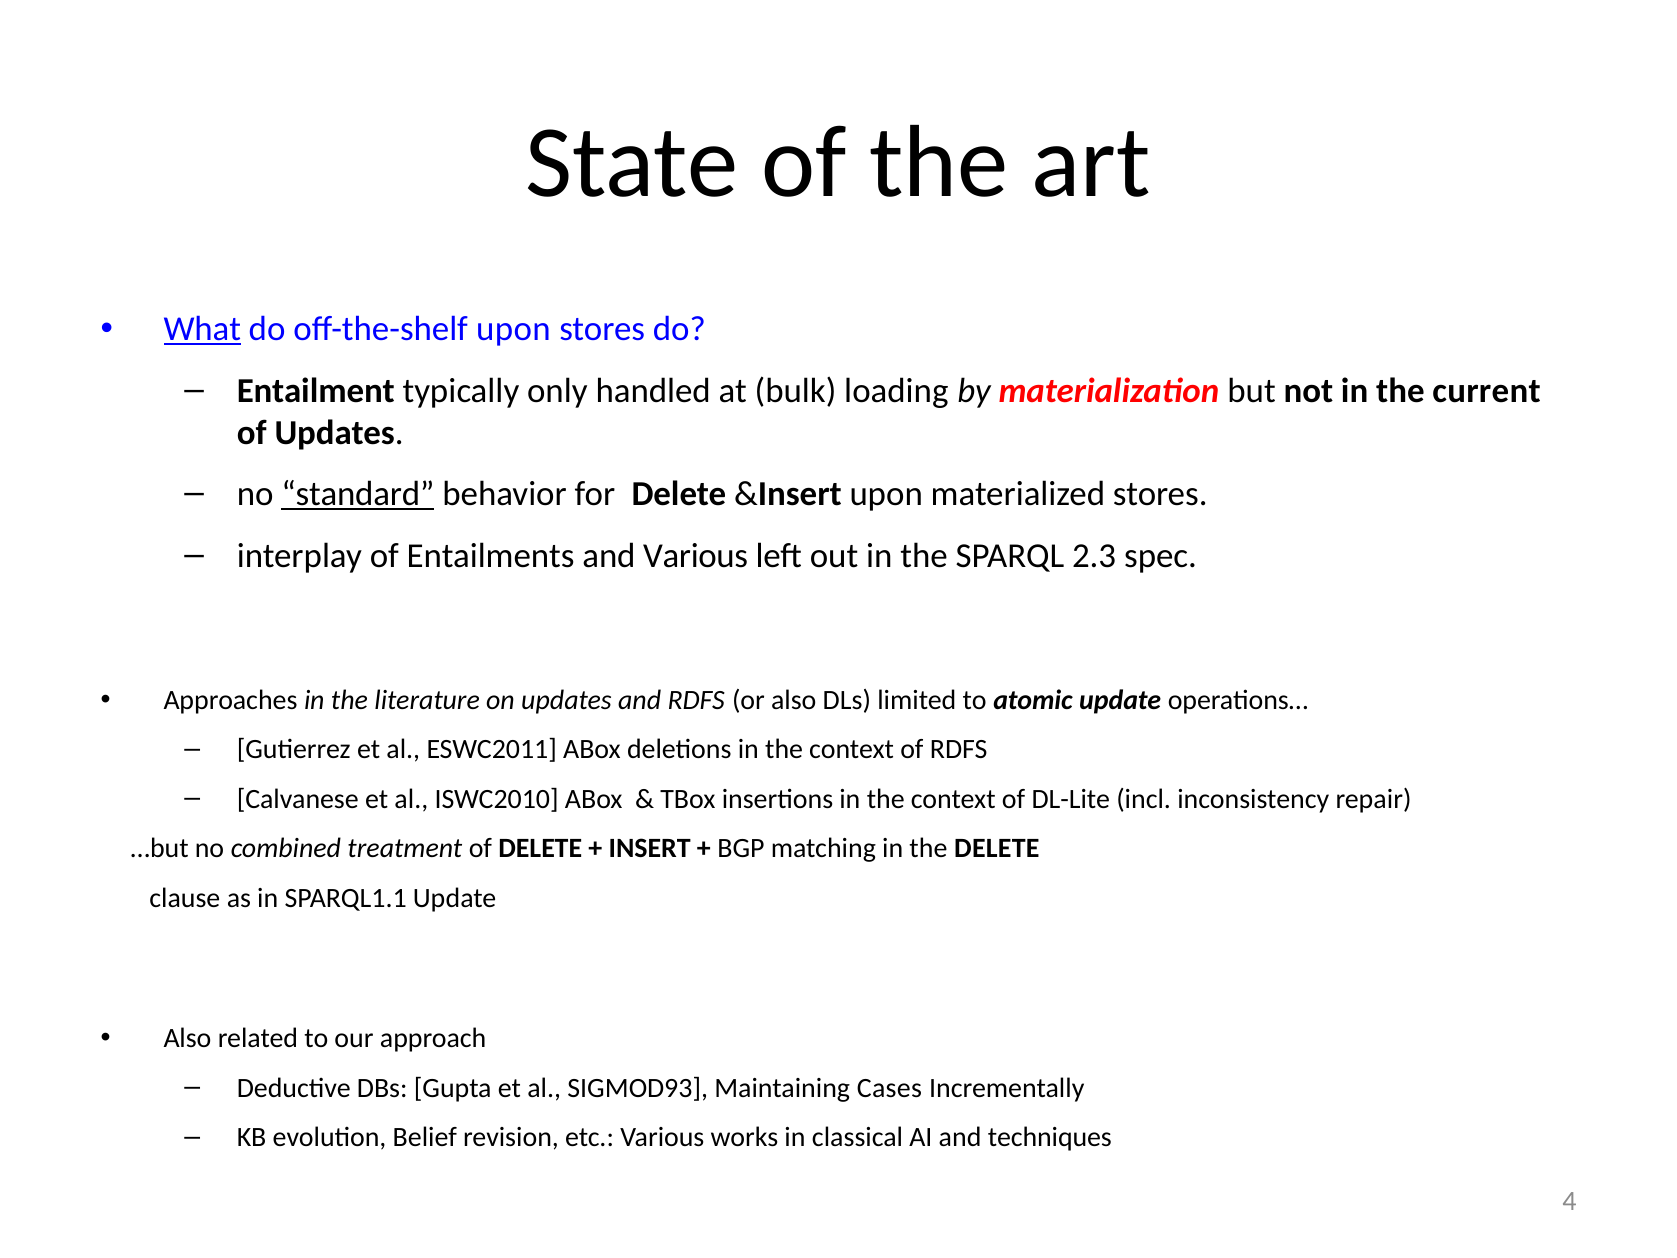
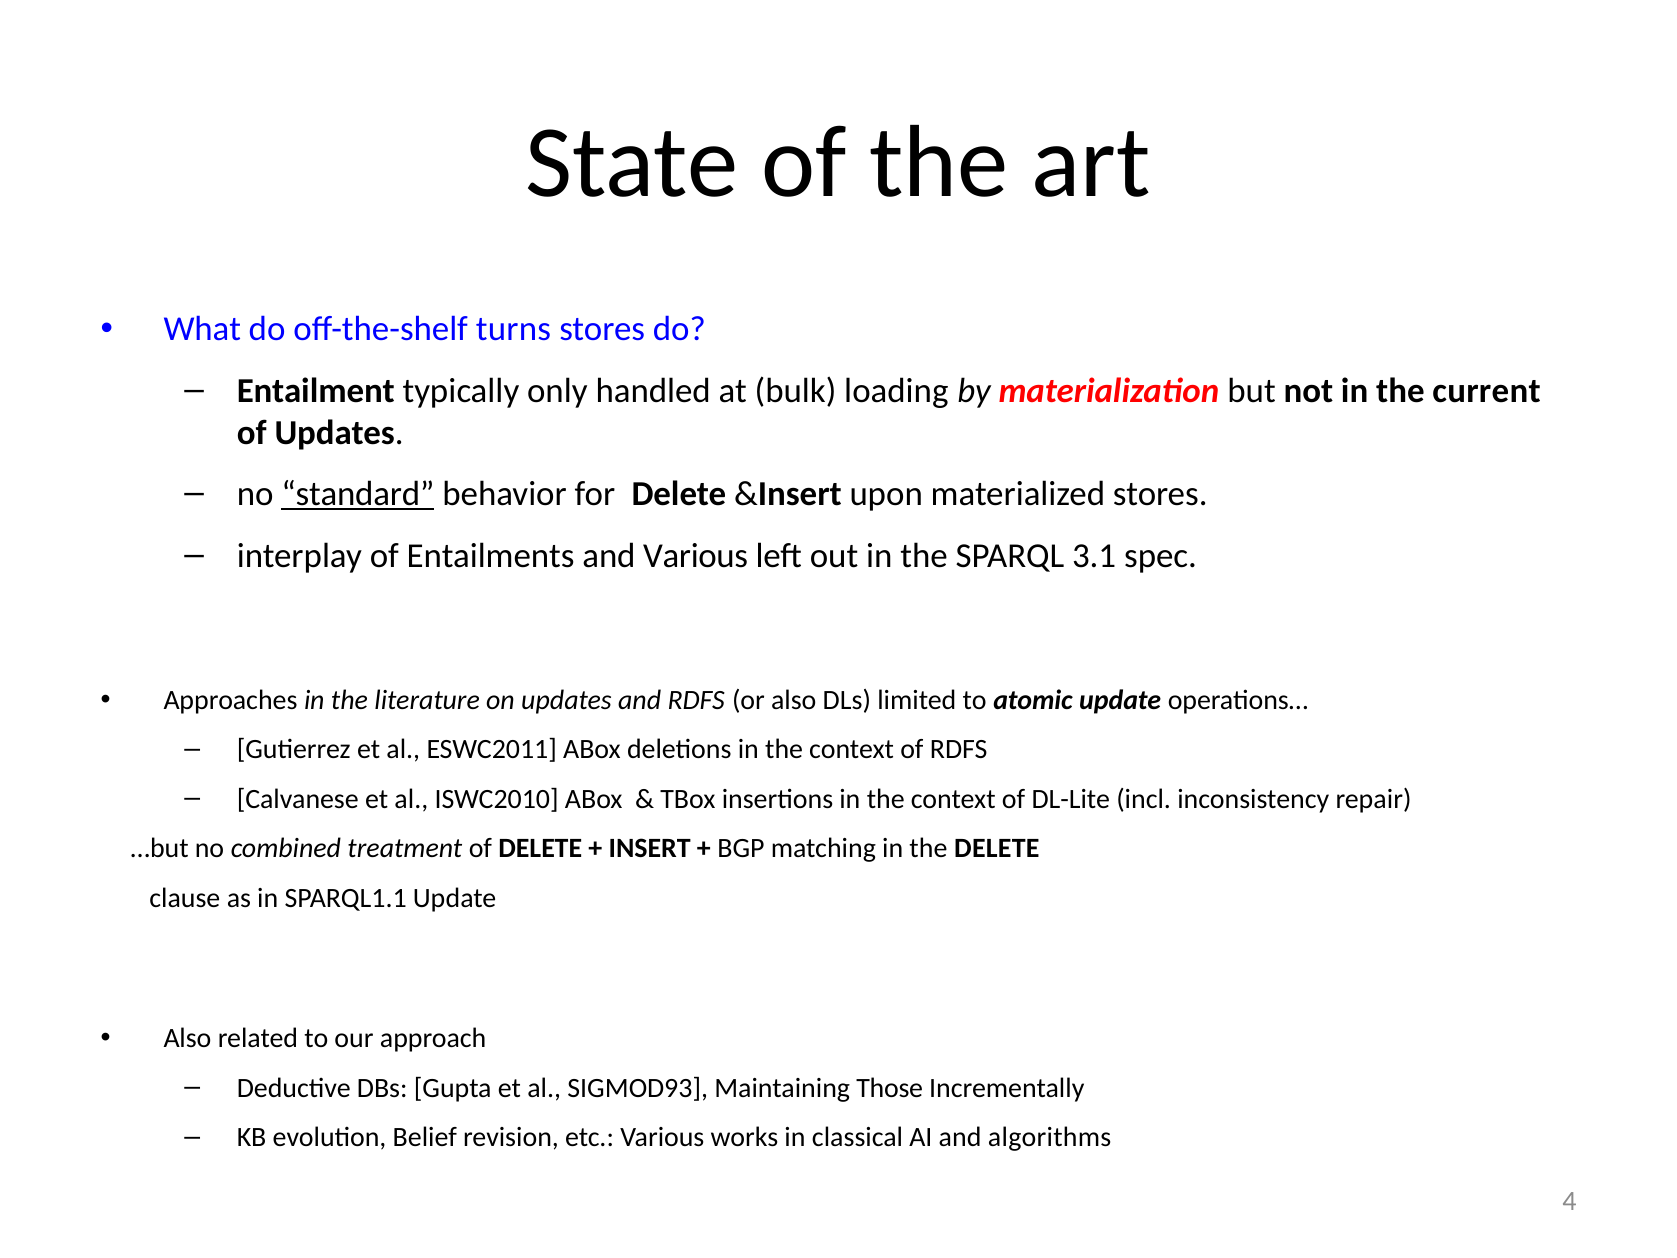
What underline: present -> none (202, 329)
off-the-shelf upon: upon -> turns (513, 329)
2.3: 2.3 -> 3.1 (1094, 556)
Cases: Cases -> Those (890, 1088)
techniques: techniques -> algorithms (1050, 1137)
